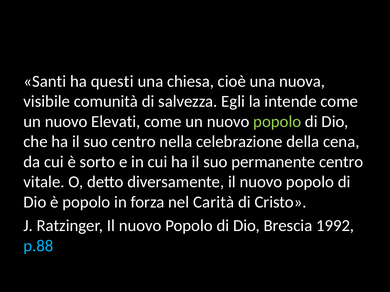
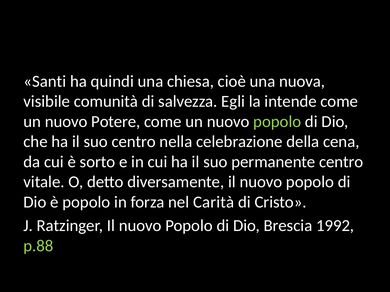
questi: questi -> quindi (112, 81)
Elevati: Elevati -> Potere (116, 122)
p.88 colour: light blue -> light green (38, 246)
